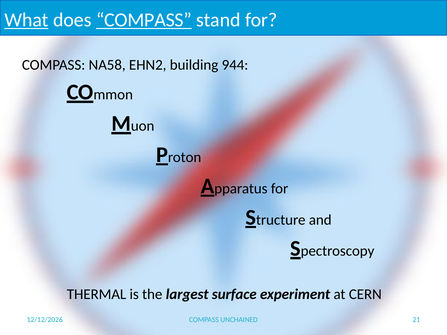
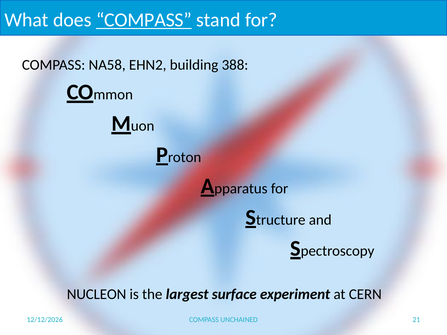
What underline: present -> none (26, 20)
944: 944 -> 388 (235, 65)
THERMAL: THERMAL -> NUCLEON (97, 294)
